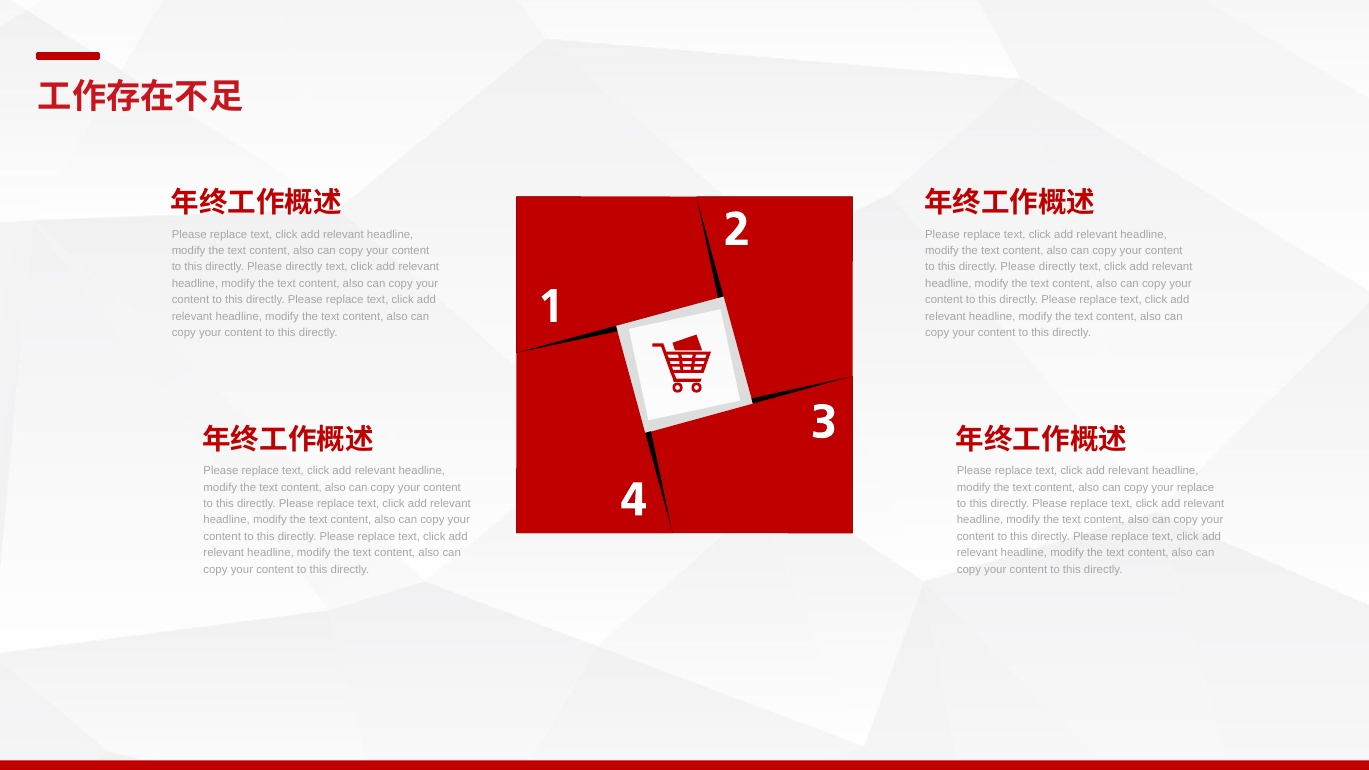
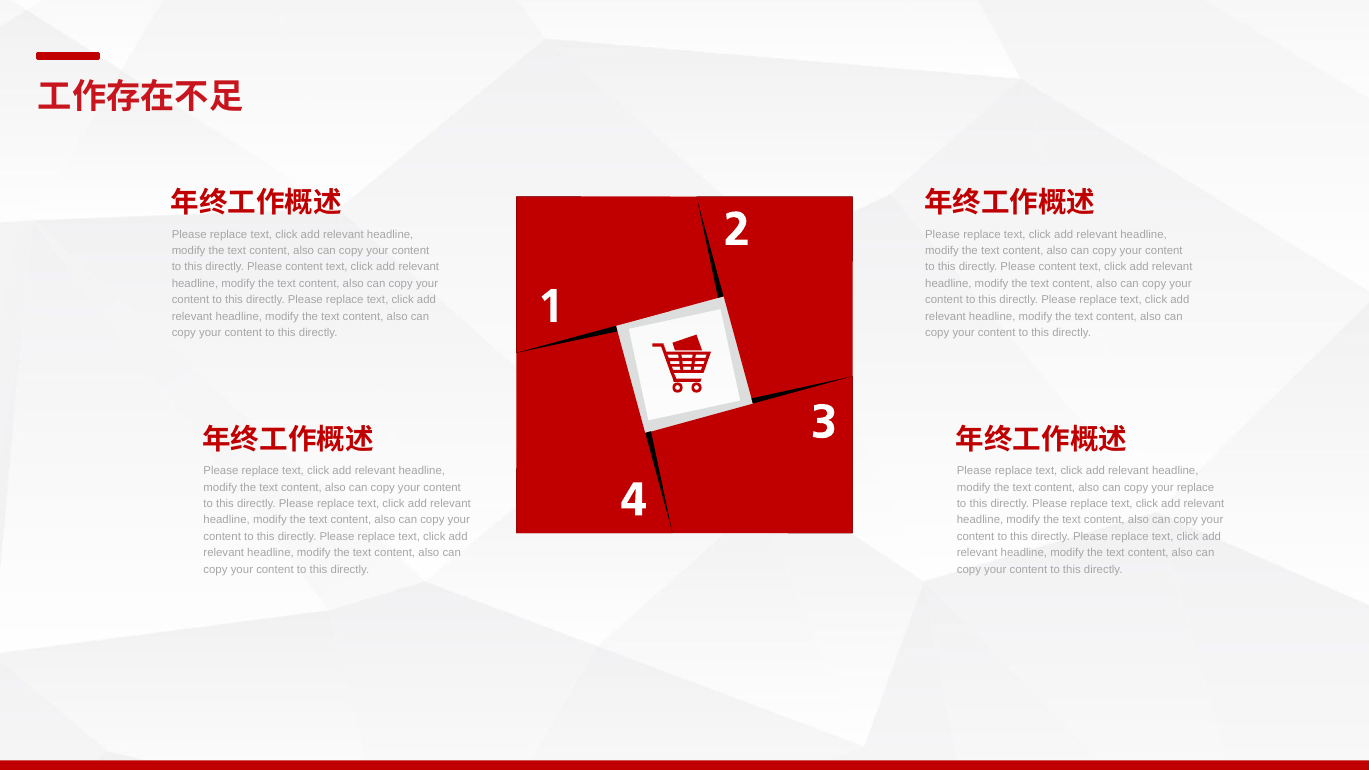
directly: directly -> content (304, 267)
directly: directly -> content (1057, 267)
